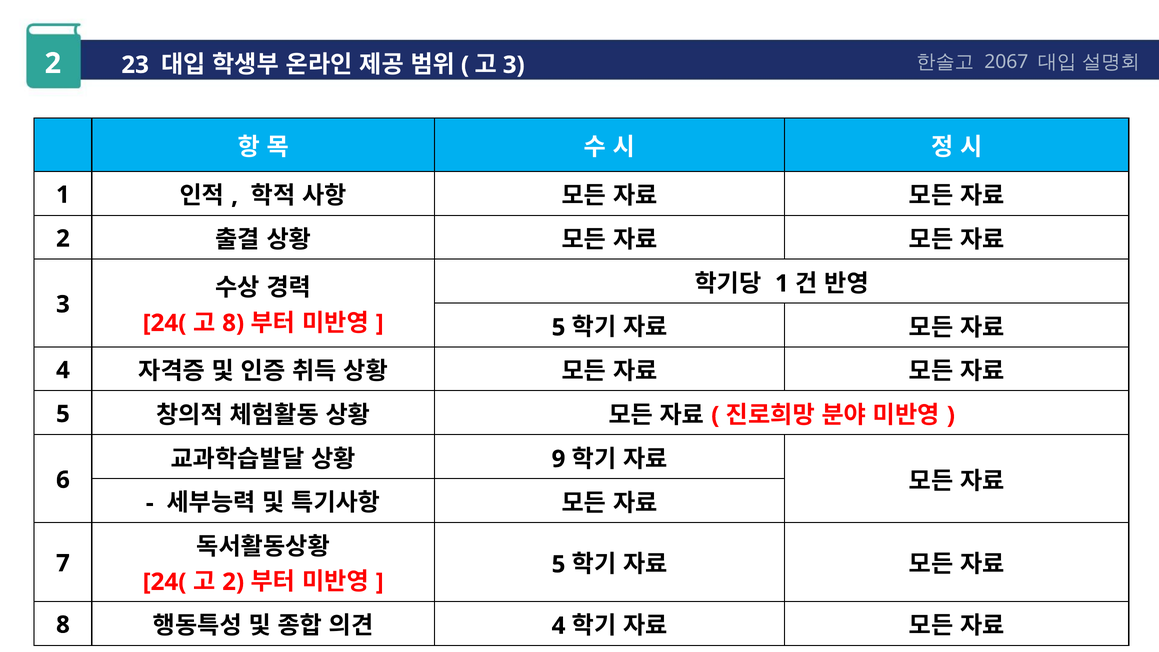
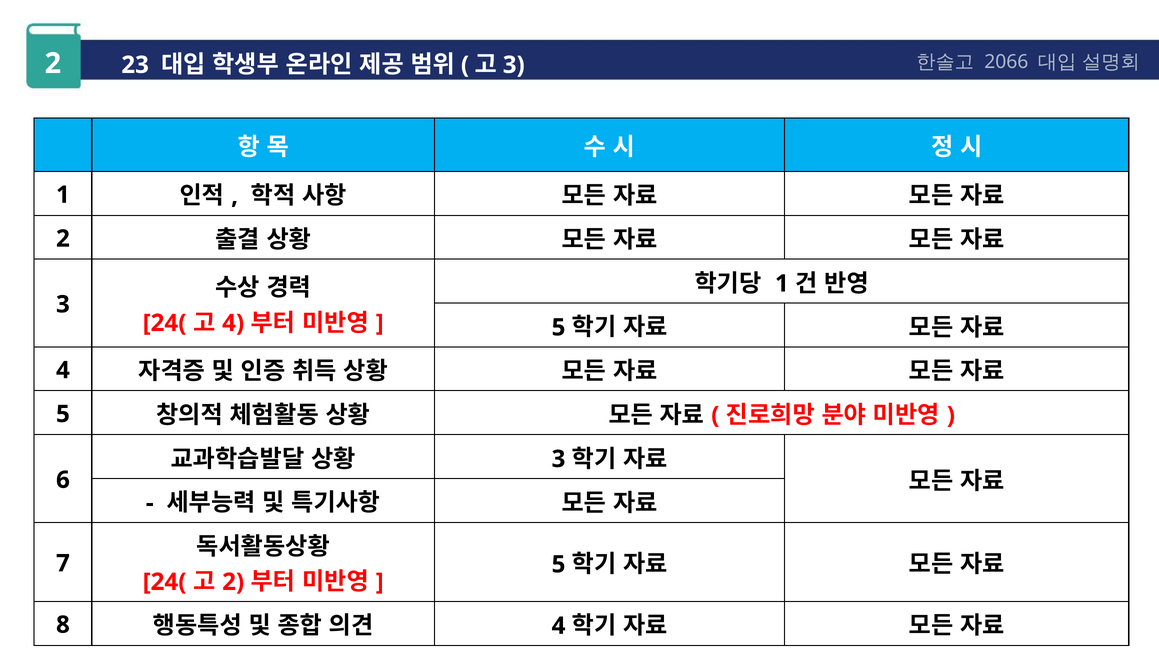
2067: 2067 -> 2066 (1006, 62)
8: 8 -> 4 (233, 323)
9: 9 -> 3 (559, 459)
